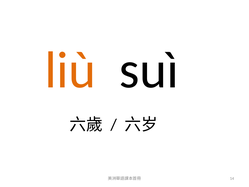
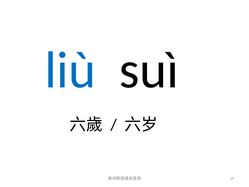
liù colour: orange -> blue (70, 70)
